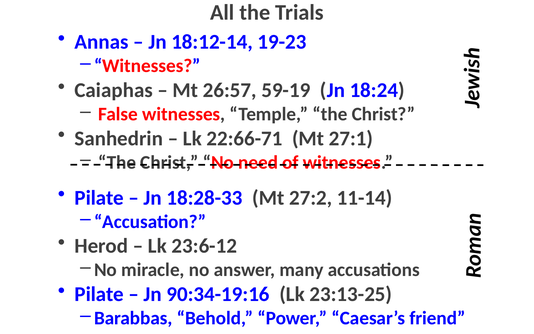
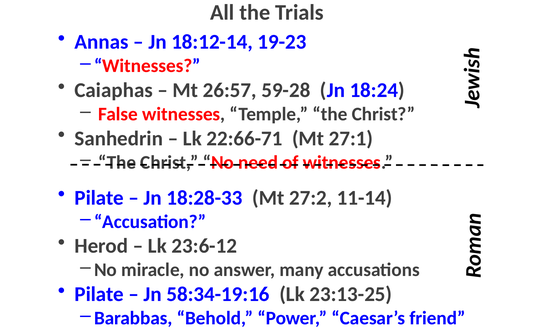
59-19: 59-19 -> 59-28 (286, 90)
90:34-19:16: 90:34-19:16 -> 58:34-19:16 (218, 294)
